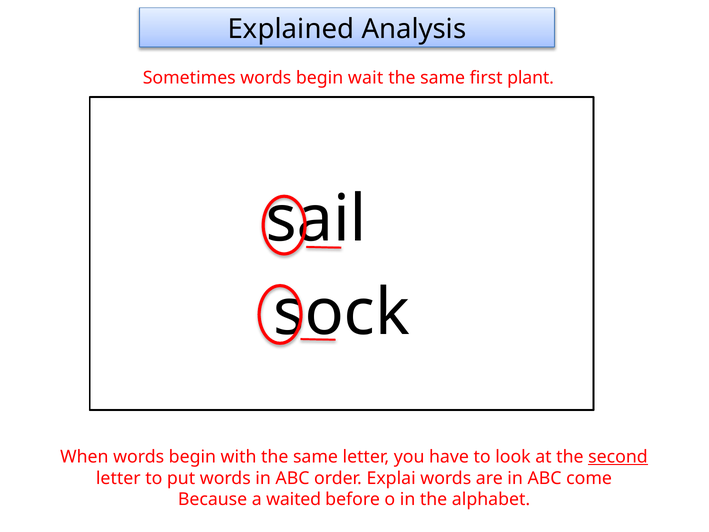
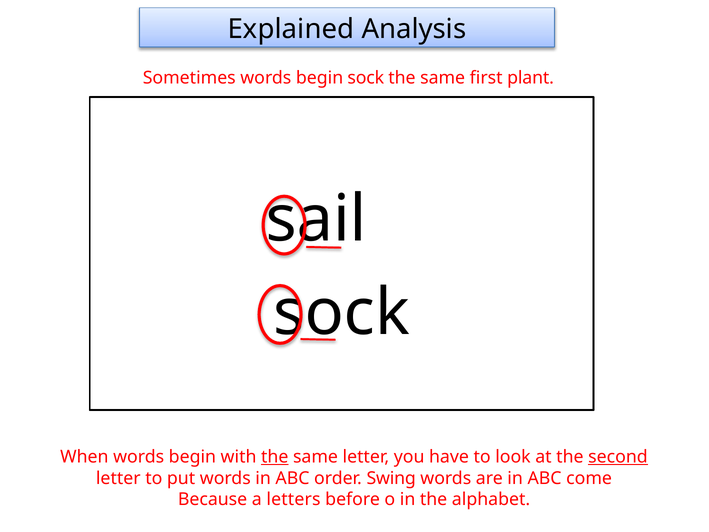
begin wait: wait -> sock (366, 78)
the underline: none -> present (275, 457)
Explai: Explai -> Swing (391, 478)
waited: waited -> letters (293, 499)
